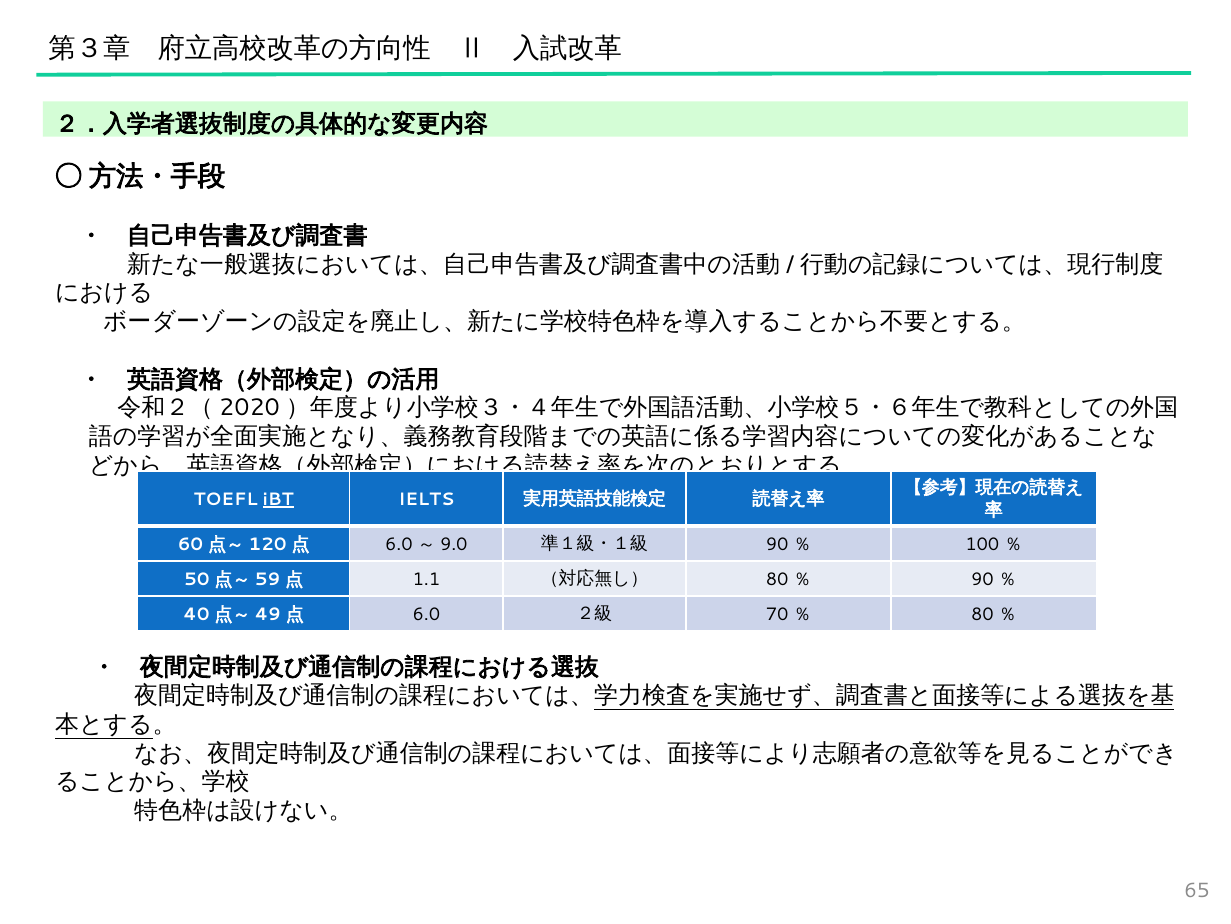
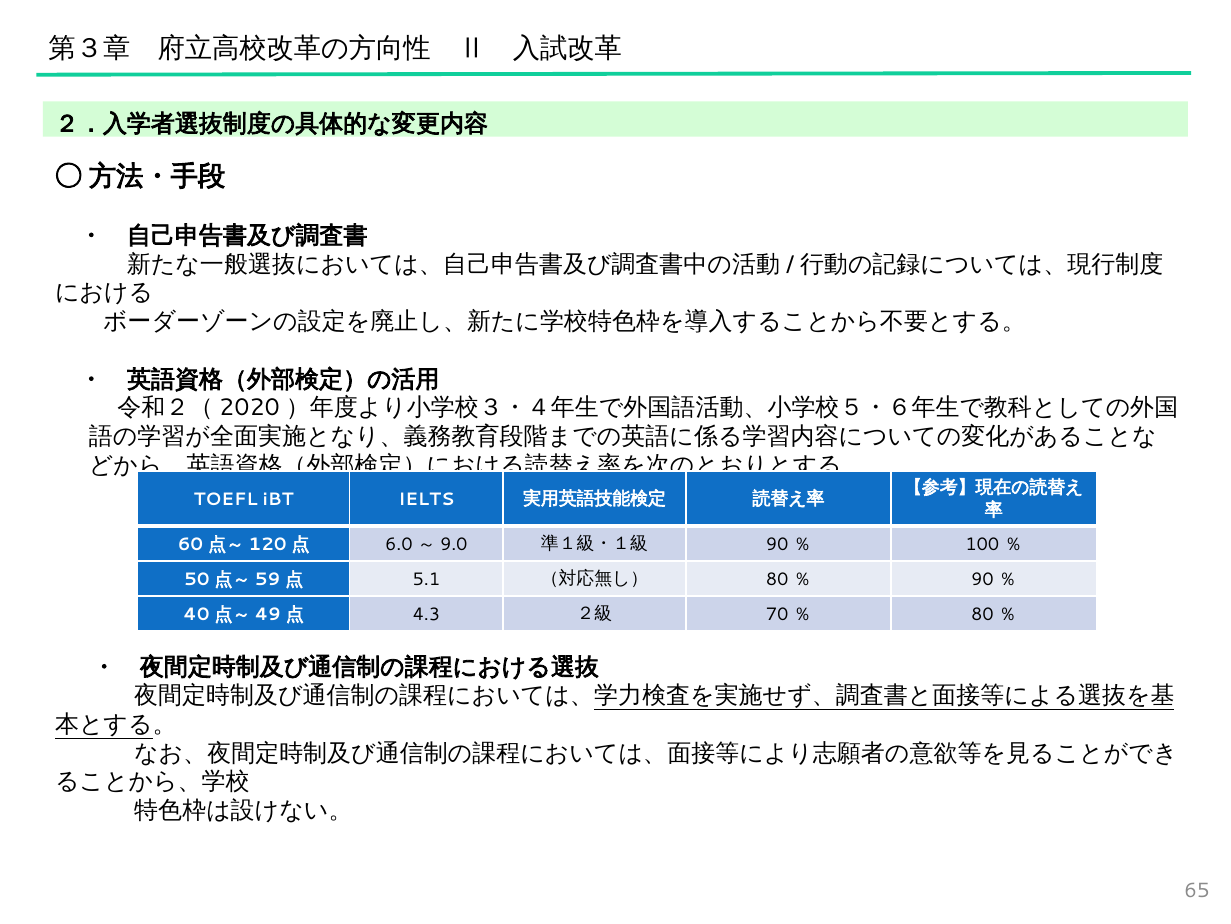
iBT underline: present -> none (278, 499)
1.1: 1.1 -> 5.1 (426, 579)
6.0: 6.0 -> 4.3 (426, 614)
